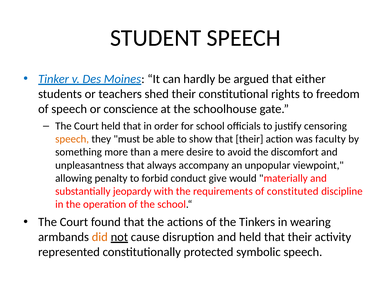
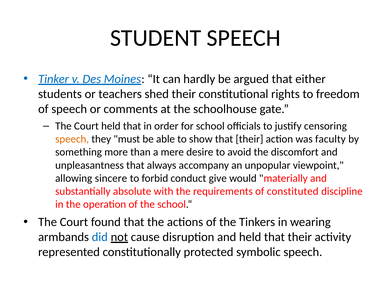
conscience: conscience -> comments (131, 109)
penalty: penalty -> sincere (111, 178)
jeopardy: jeopardy -> absolute (132, 191)
did colour: orange -> blue (100, 236)
